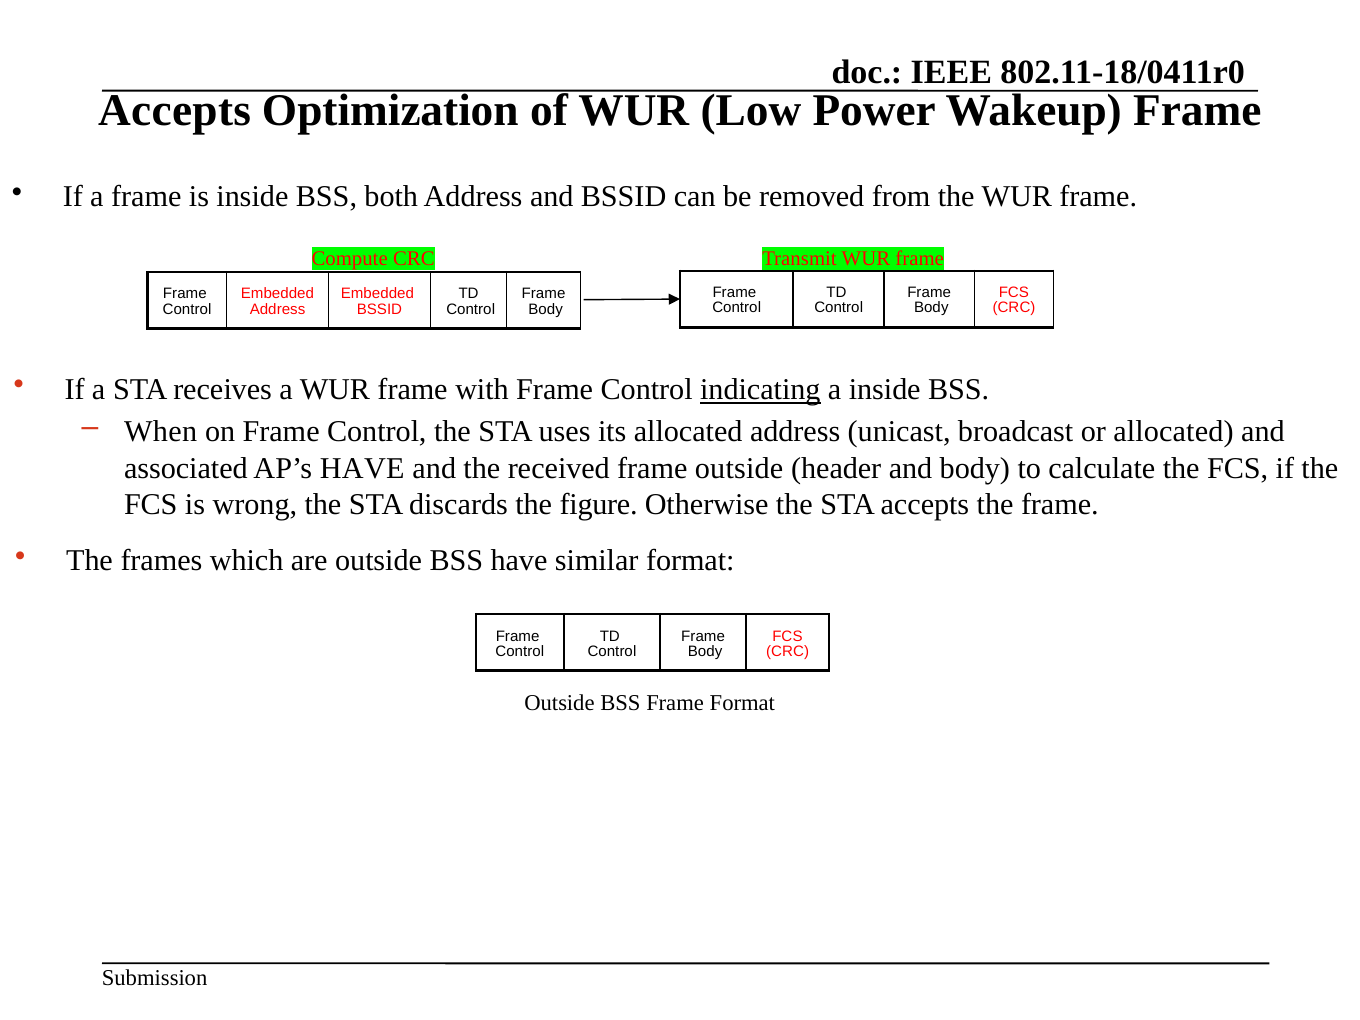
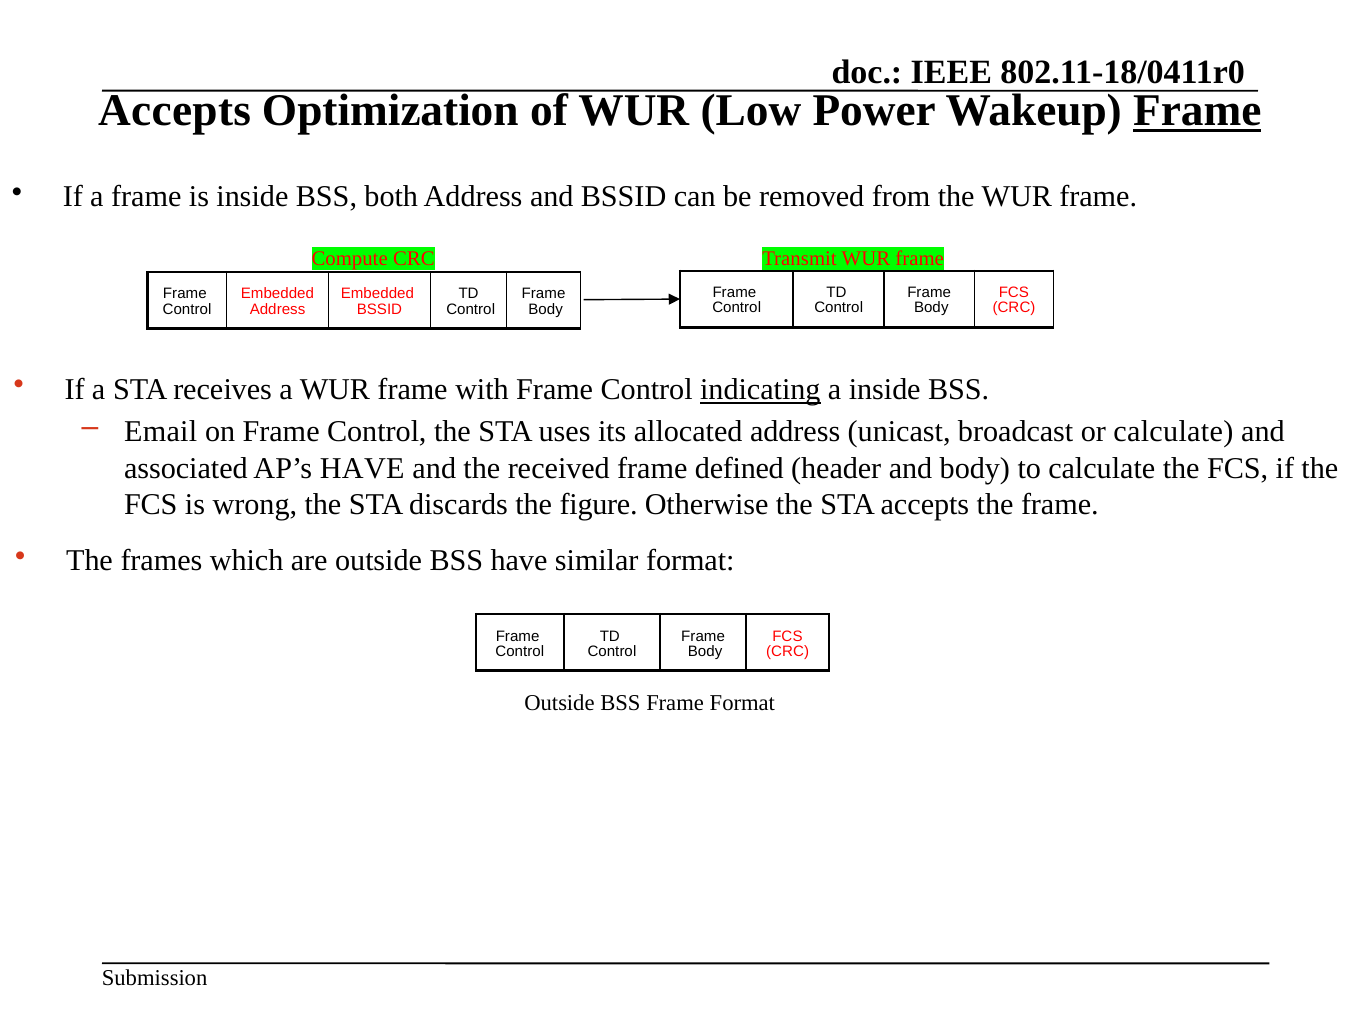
Frame underline: none -> present (1197, 111)
When: When -> Email (161, 432)
or allocated: allocated -> calculate (1173, 432)
frame outside: outside -> defined (739, 468)
